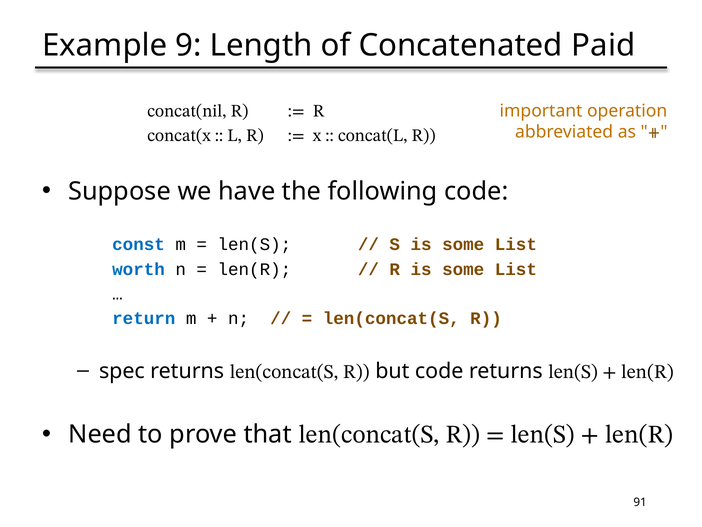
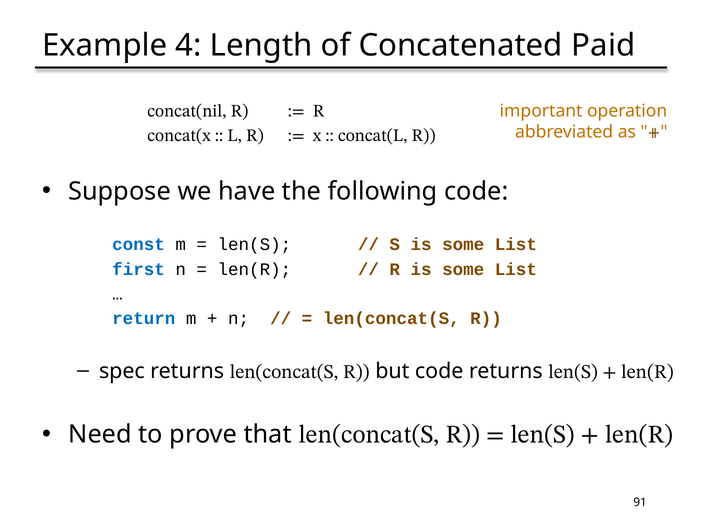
9: 9 -> 4 (189, 45)
worth: worth -> first (139, 269)
